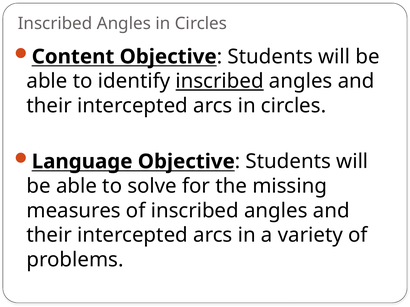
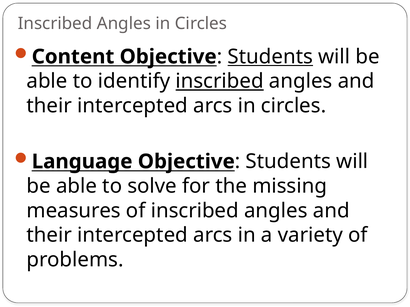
Students underline: none -> present (270, 57)
